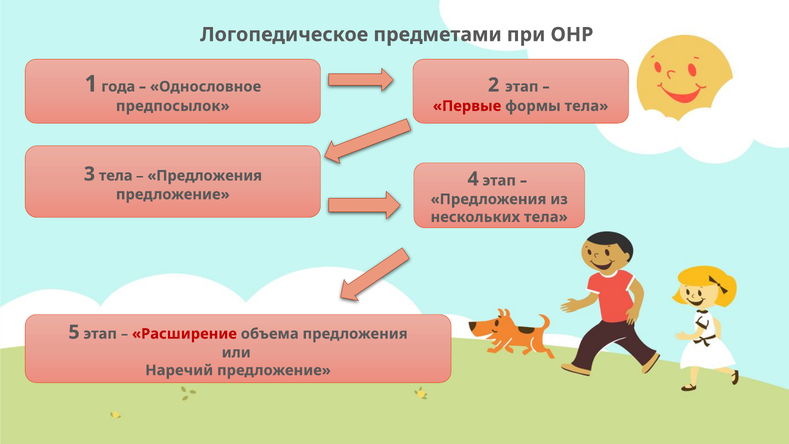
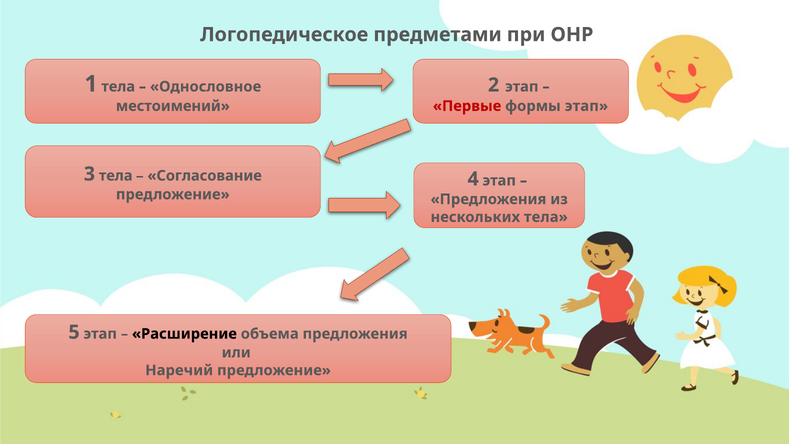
1 года: года -> тела (118, 87)
предпосылок: предпосылок -> местоимений (173, 106)
формы тела: тела -> этап (586, 106)
Предложения: Предложения -> Согласование (205, 176)
Расширение colour: red -> black (184, 334)
